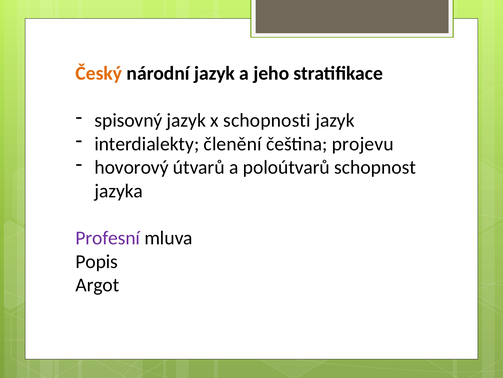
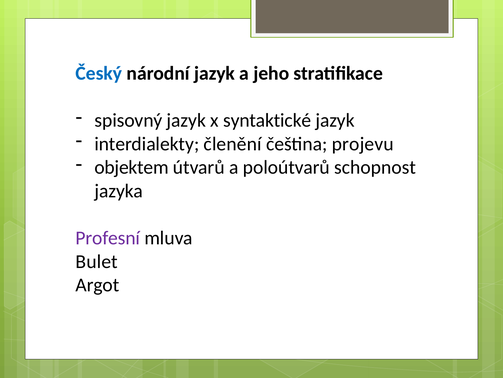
Český colour: orange -> blue (99, 73)
schopnosti: schopnosti -> syntaktické (267, 120)
hovorový: hovorový -> objektem (132, 167)
Popis: Popis -> Bulet (97, 261)
